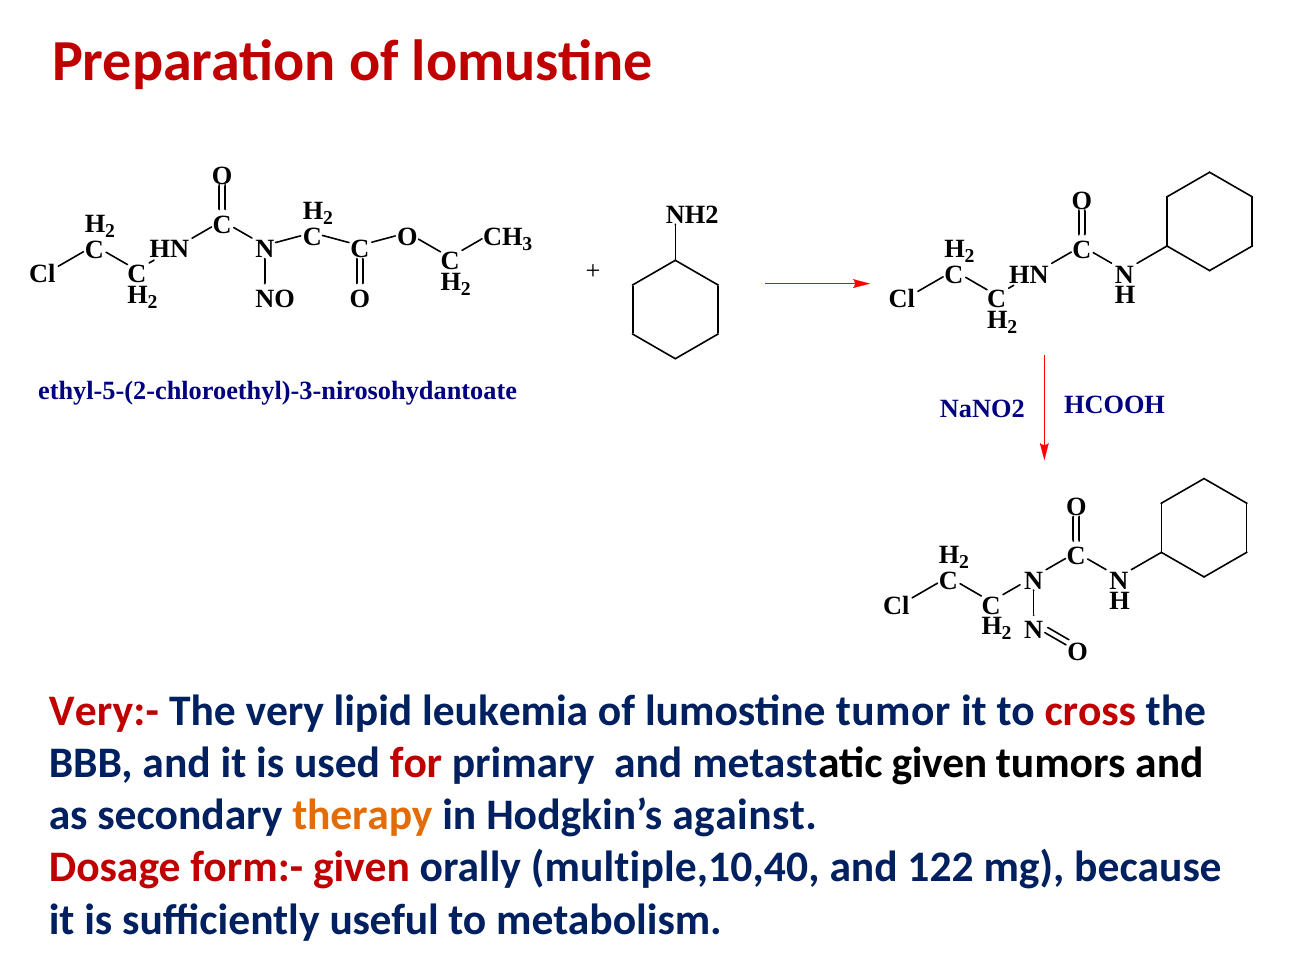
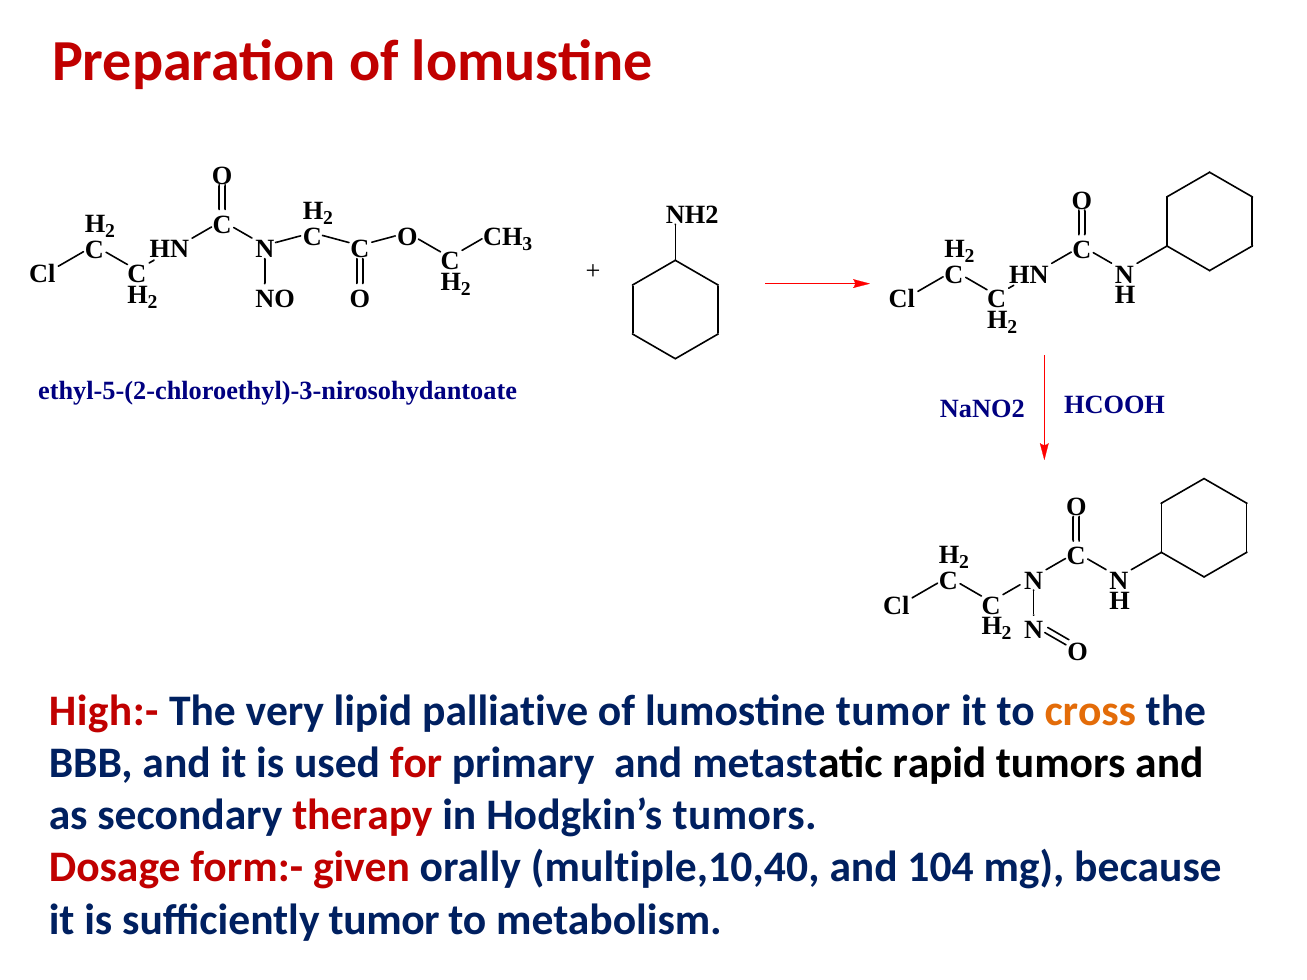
Very:-: Very:- -> High:- (104, 711)
leukemia: leukemia -> palliative (505, 711)
cross colour: red -> orange (1090, 711)
metastatic given: given -> rapid (939, 763)
therapy colour: orange -> red (362, 816)
Hodgkin’s against: against -> tumors (745, 816)
122: 122 -> 104 (941, 868)
sufficiently useful: useful -> tumor (384, 920)
